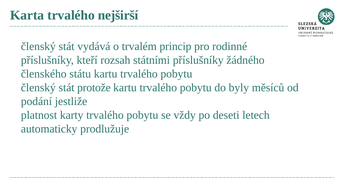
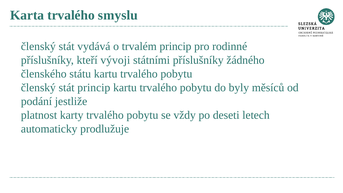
nejširší: nejširší -> smyslu (118, 15)
rozsah: rozsah -> vývoji (115, 60)
stát protože: protože -> princip (94, 88)
